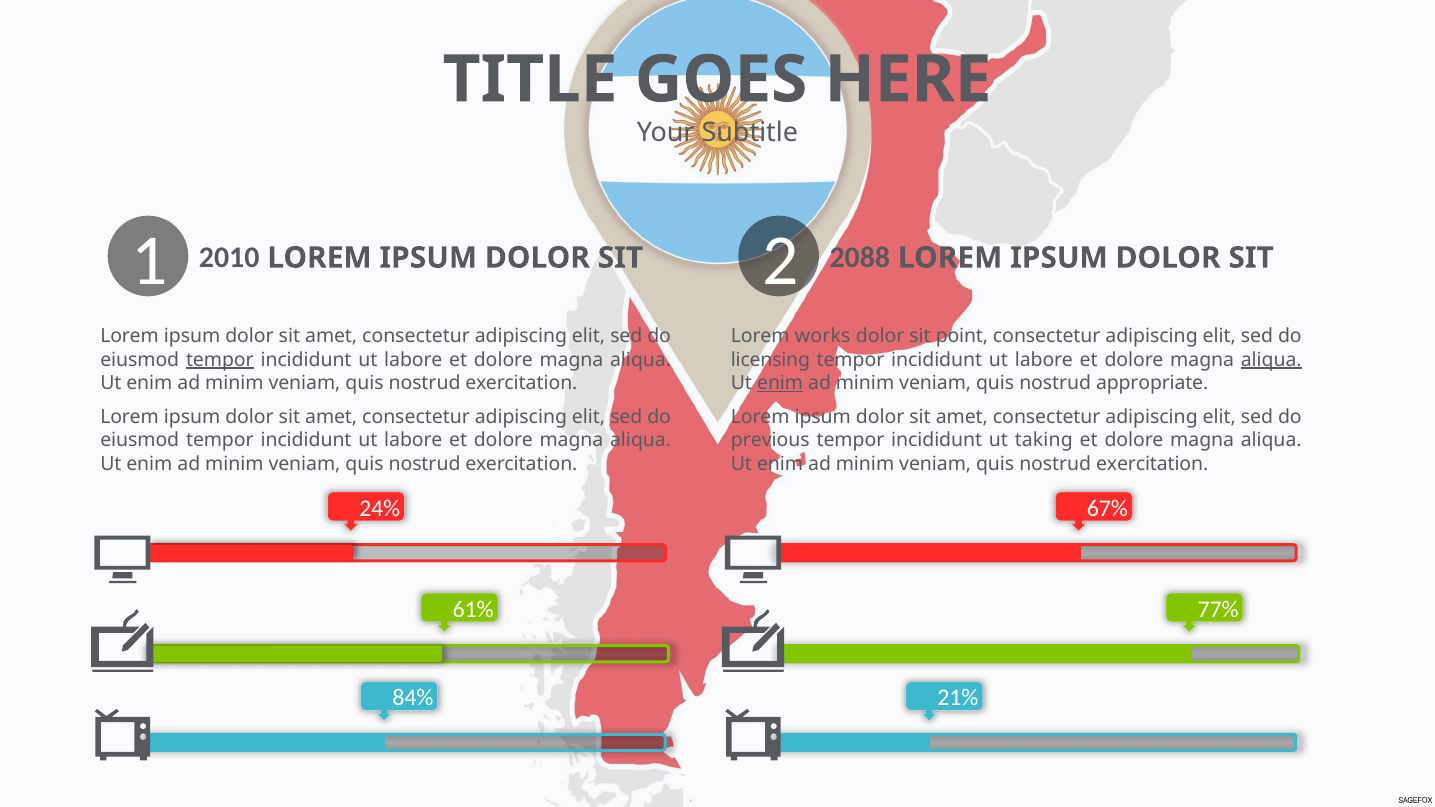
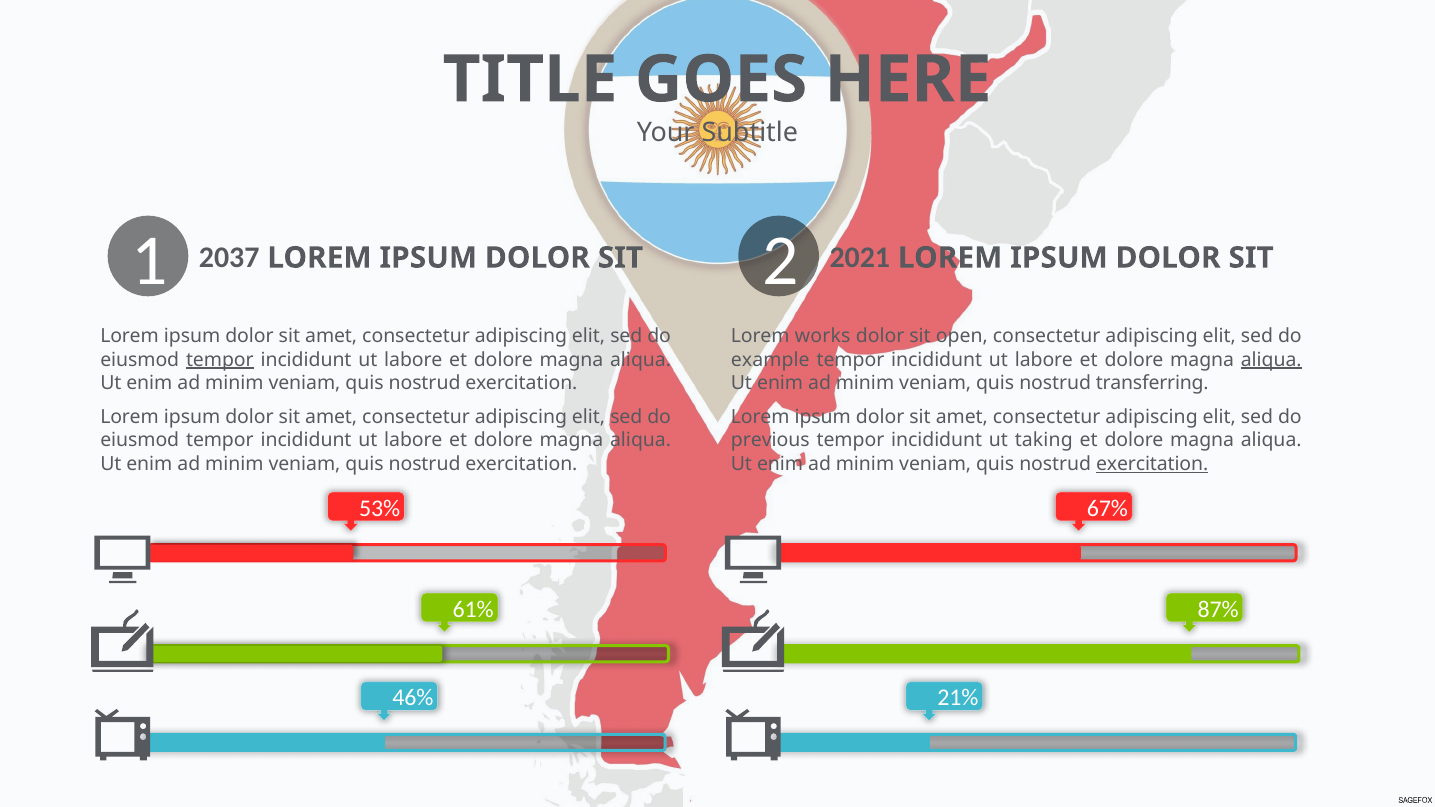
2010: 2010 -> 2037 (229, 258)
2088: 2088 -> 2021 (860, 258)
point: point -> open (962, 336)
licensing: licensing -> example (770, 360)
enim underline: present -> none (780, 383)
appropriate: appropriate -> transferring (1152, 383)
exercitation underline: none -> present (1152, 464)
24%: 24% -> 53% (380, 508)
77%: 77% -> 87% (1218, 609)
84%: 84% -> 46% (413, 698)
